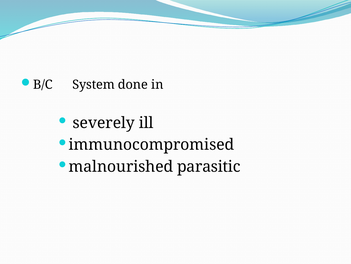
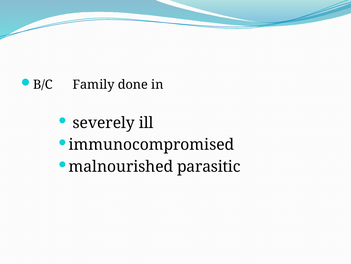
System: System -> Family (94, 85)
